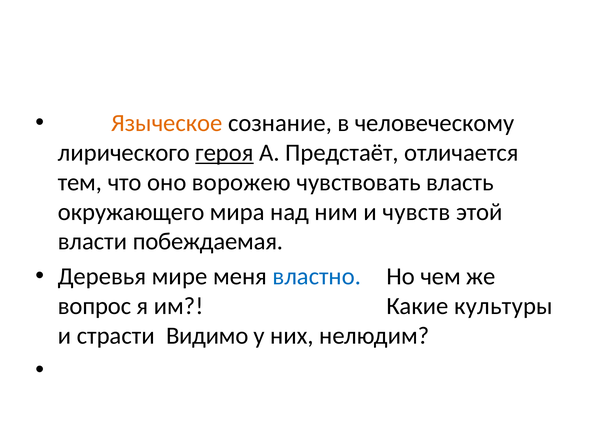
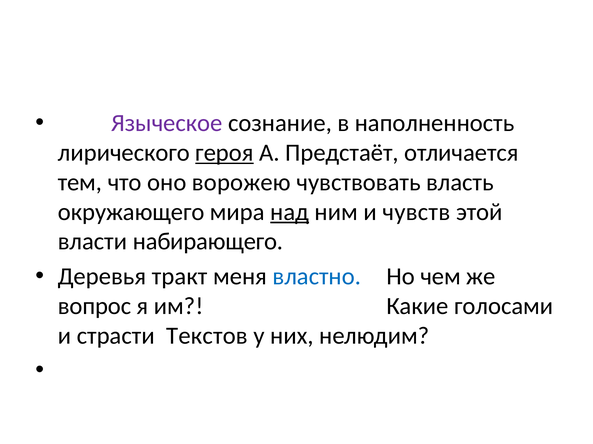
Языческое colour: orange -> purple (167, 123)
человеческому: человеческому -> наполненность (435, 123)
над underline: none -> present (290, 212)
побеждаемая: побеждаемая -> набирающего (208, 242)
мире: мире -> тракт (180, 277)
культуры: культуры -> голосами (504, 306)
Видимо: Видимо -> Текстов (207, 336)
